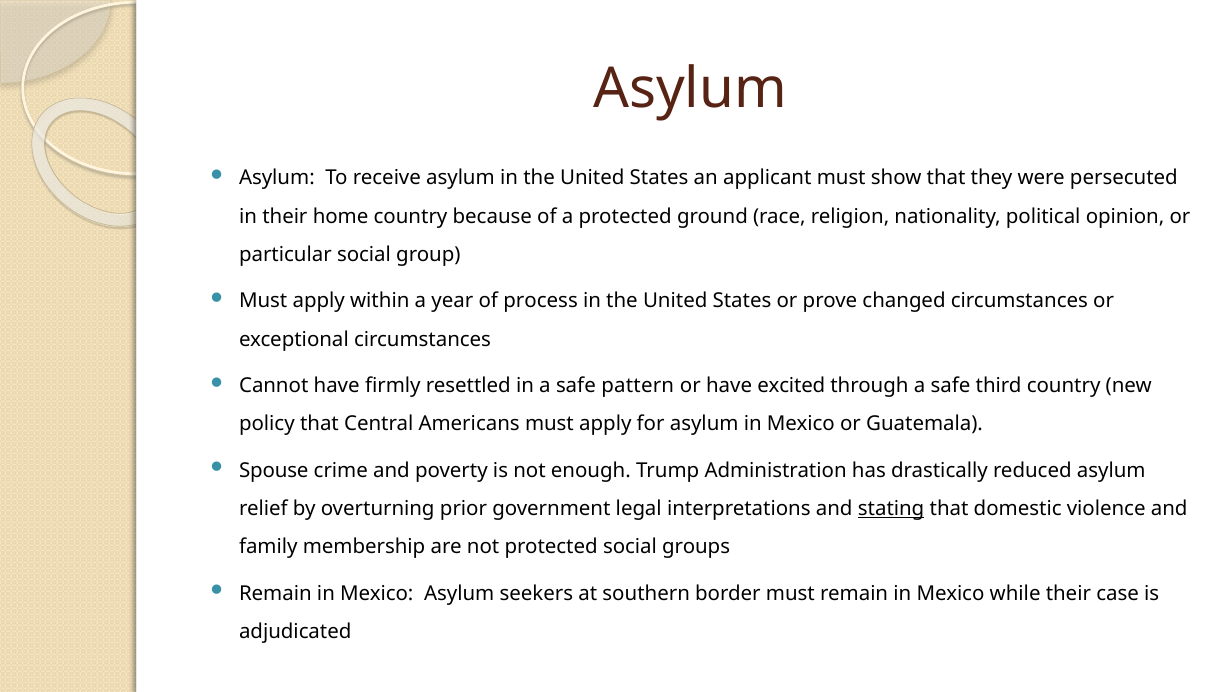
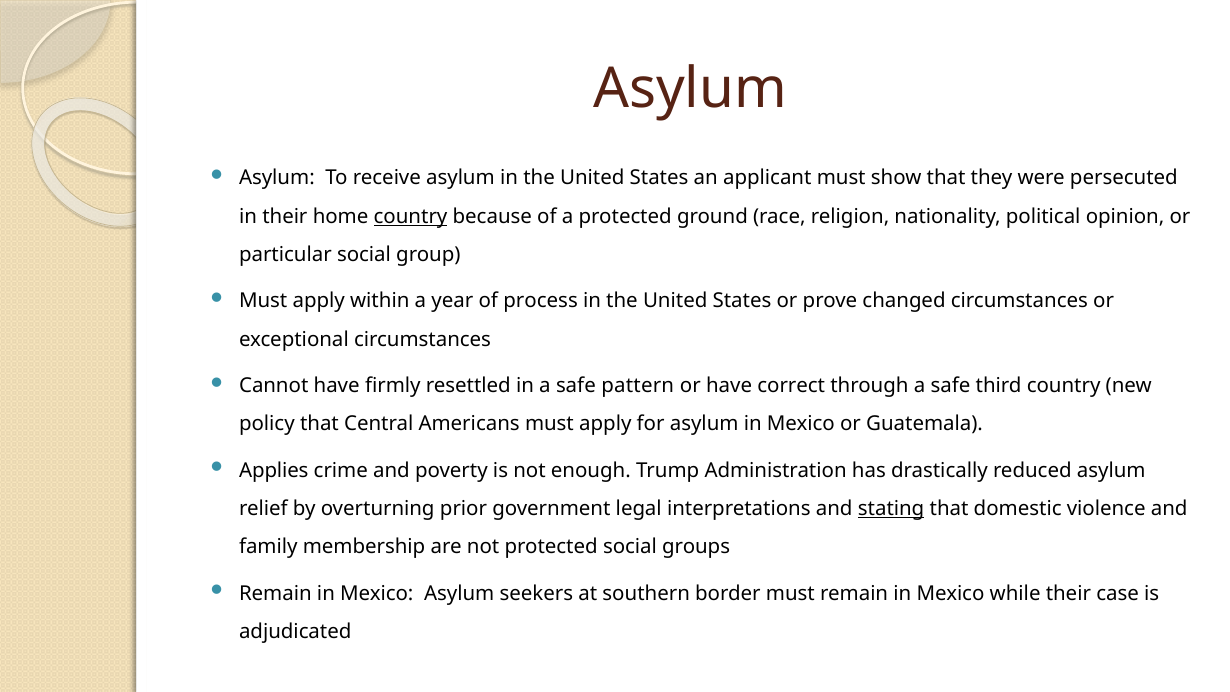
country underline: none -> present (411, 217)
excited: excited -> correct (791, 386)
Spouse: Spouse -> Applies (274, 470)
